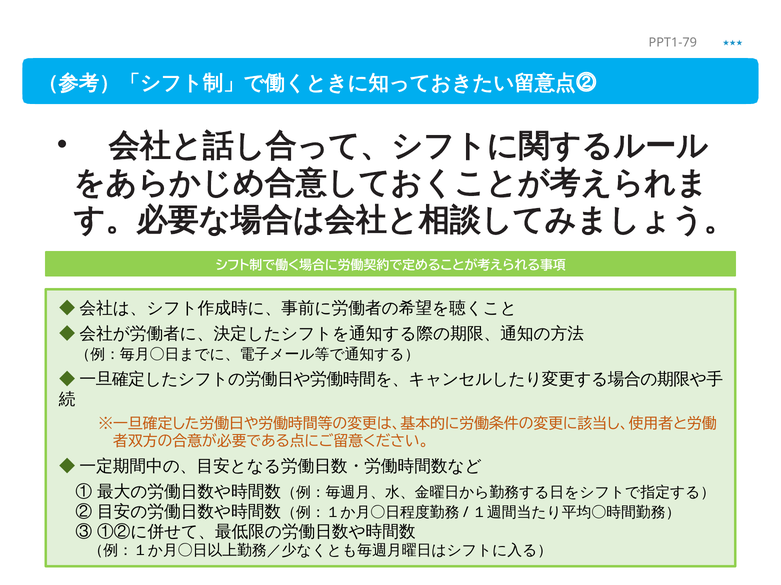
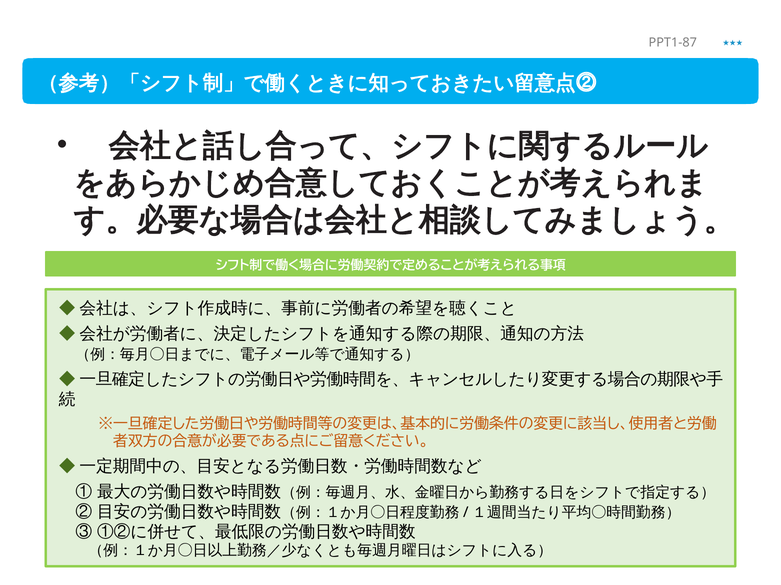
PPT1-79: PPT1-79 -> PPT1-87 (673, 43)
